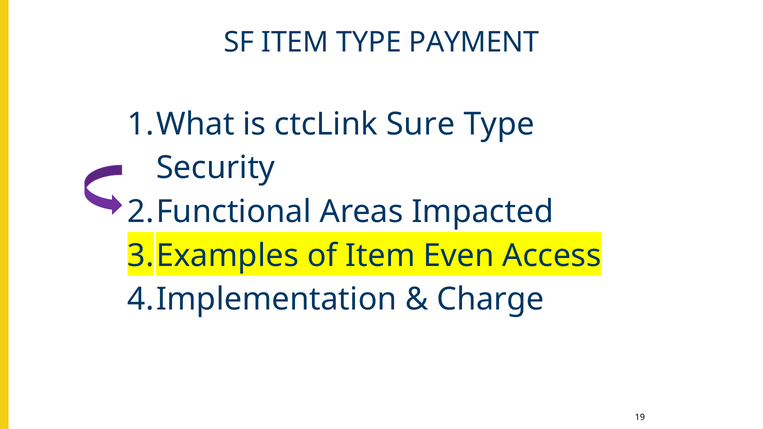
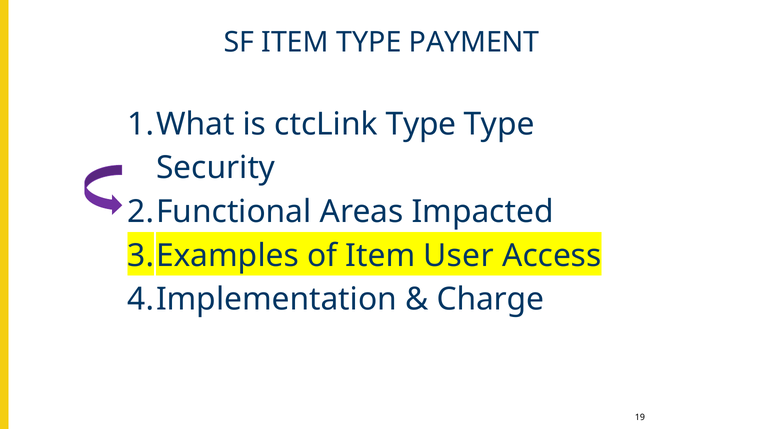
ctcLink Sure: Sure -> Type (421, 124)
Even: Even -> User (459, 256)
